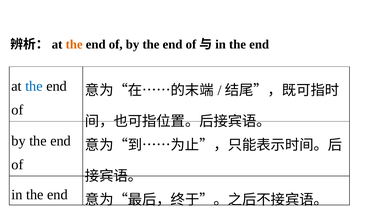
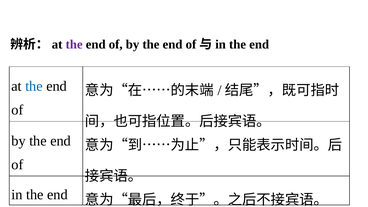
the colour: orange -> purple (74, 44)
